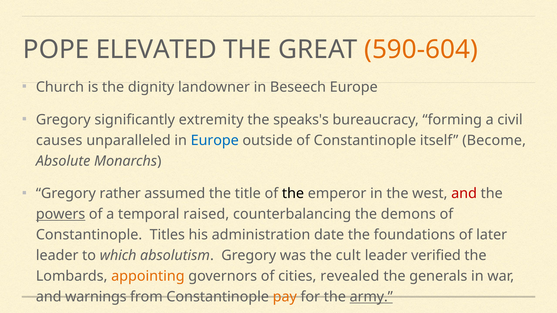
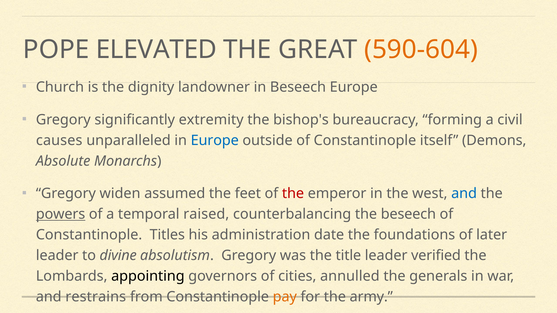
speaks's: speaks's -> bishop's (301, 120)
Become: Become -> Demons (494, 140)
rather: rather -> widen (120, 194)
title: title -> feet (248, 194)
the colour: black -> red (293, 194)
and colour: red -> blue (464, 194)
the demons: demons -> beseech (408, 214)
which: which -> divine (118, 256)
cult: cult -> title (348, 256)
appointing colour: orange -> black (148, 276)
revealed: revealed -> annulled (350, 276)
warnings: warnings -> restrains (96, 297)
army underline: present -> none (371, 297)
